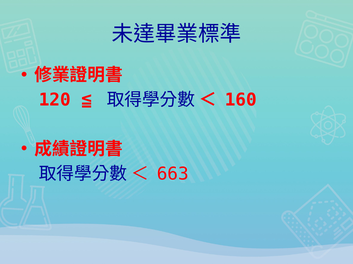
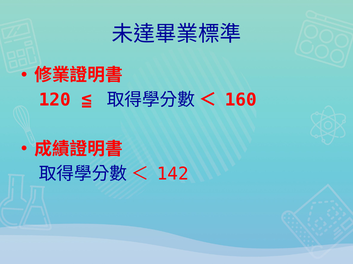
663: 663 -> 142 (173, 174)
